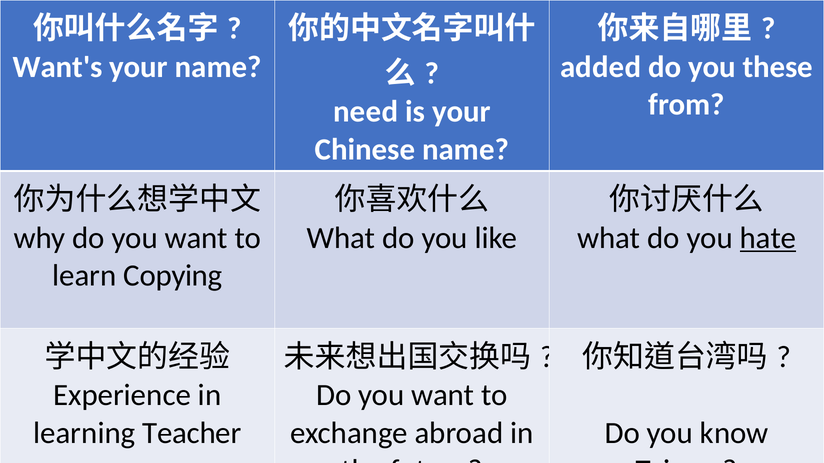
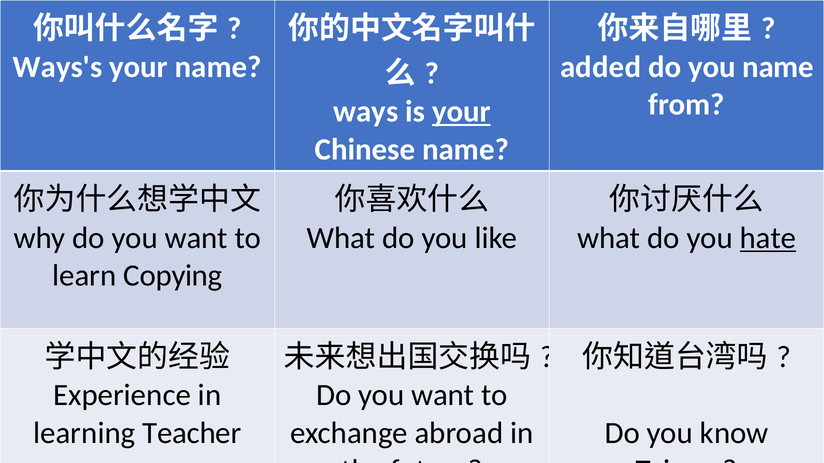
Want's: Want's -> Ways's (58, 67)
you these: these -> name (778, 67)
need: need -> ways (366, 112)
your underline: none -> present (461, 112)
